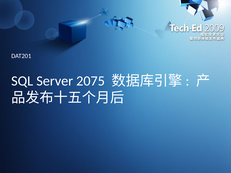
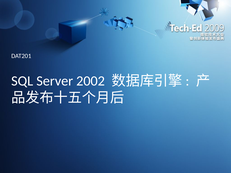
2075: 2075 -> 2002 (91, 81)
